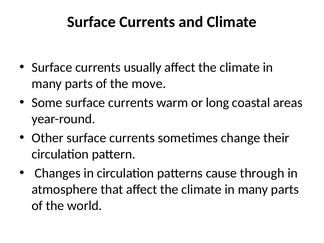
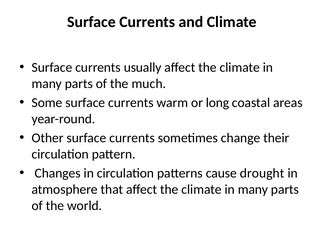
move: move -> much (149, 84)
through: through -> drought (262, 173)
